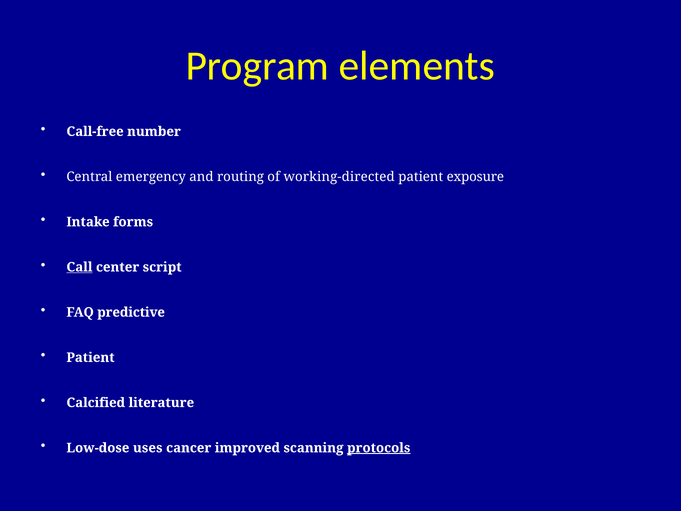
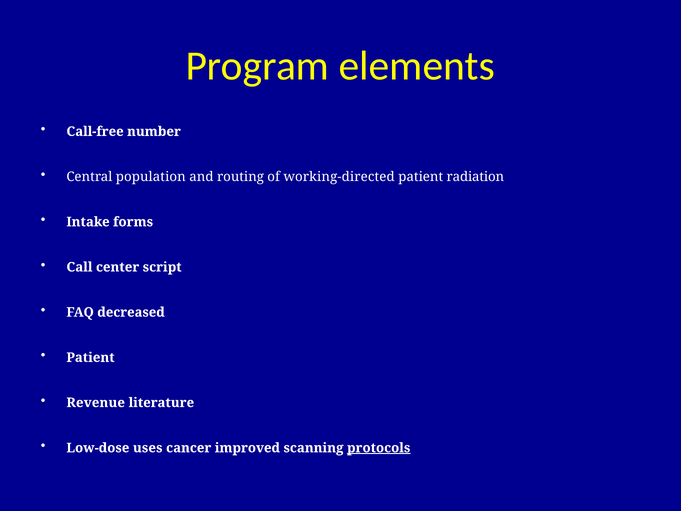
emergency: emergency -> population (151, 177)
exposure: exposure -> radiation (475, 177)
Call underline: present -> none (79, 267)
predictive: predictive -> decreased (131, 312)
Calcified: Calcified -> Revenue (96, 403)
